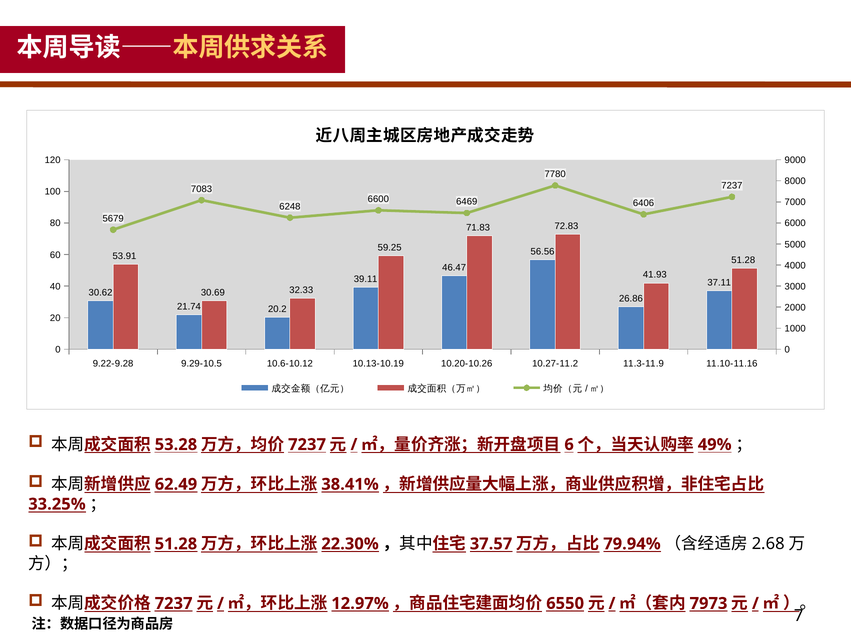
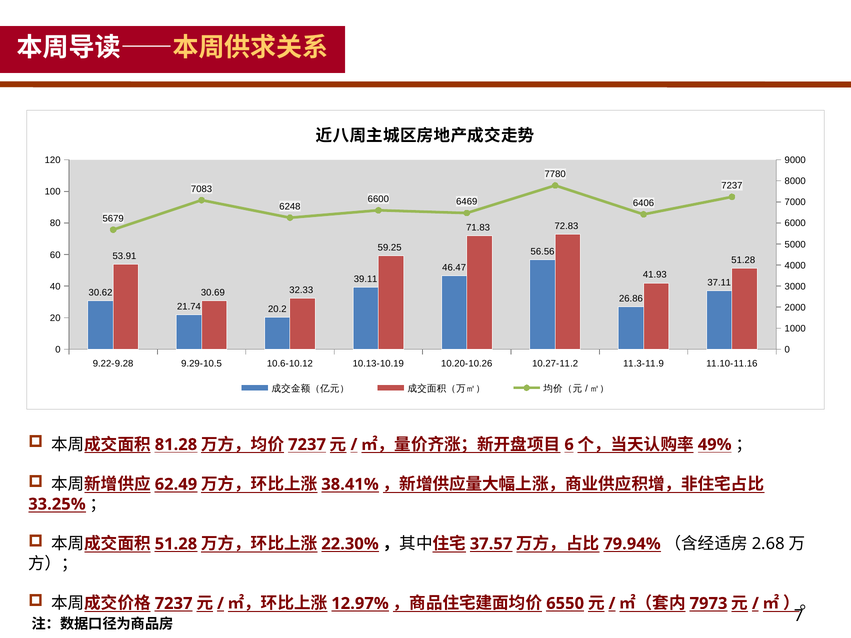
53.28: 53.28 -> 81.28 (176, 445)
